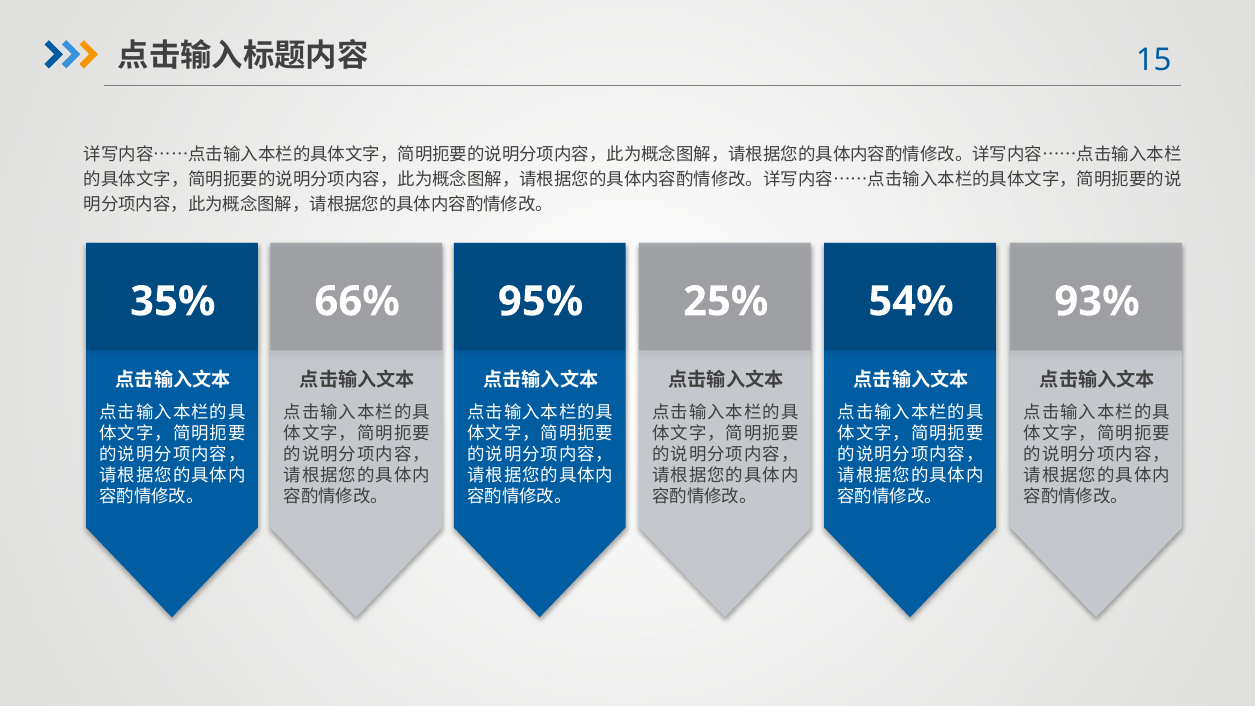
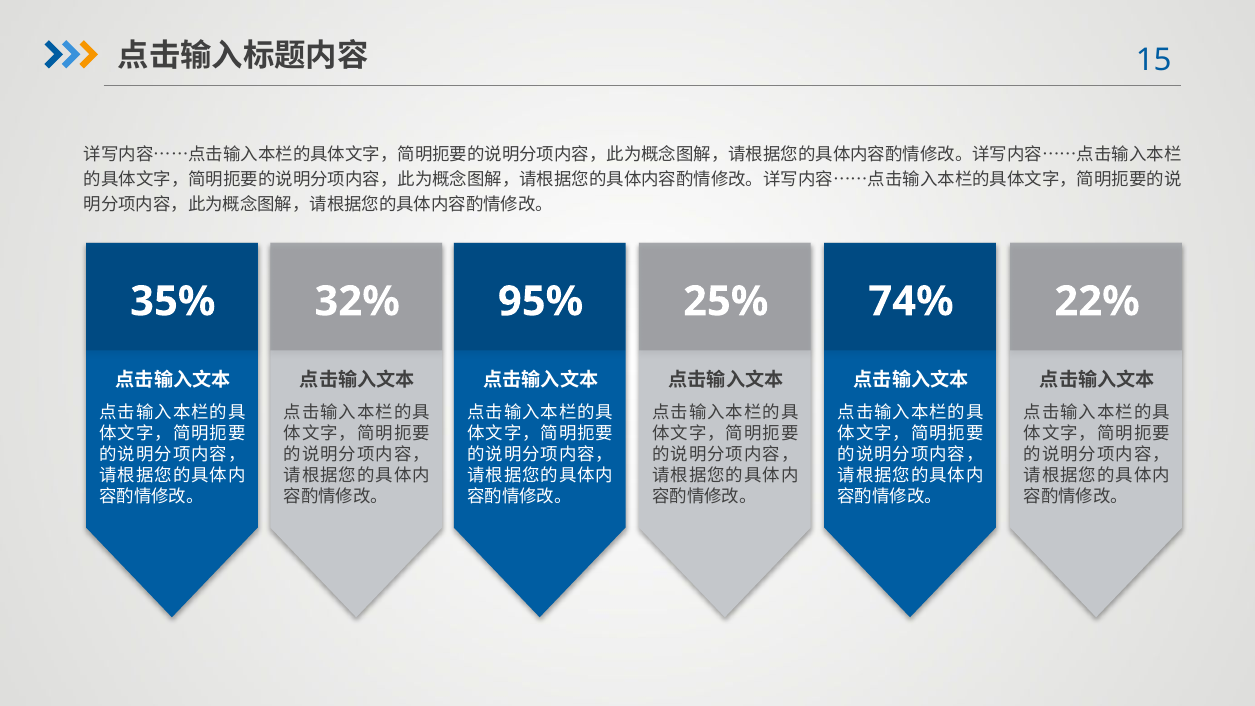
66%: 66% -> 32% (357, 301)
54%: 54% -> 74% (911, 301)
93%: 93% -> 22% (1097, 301)
